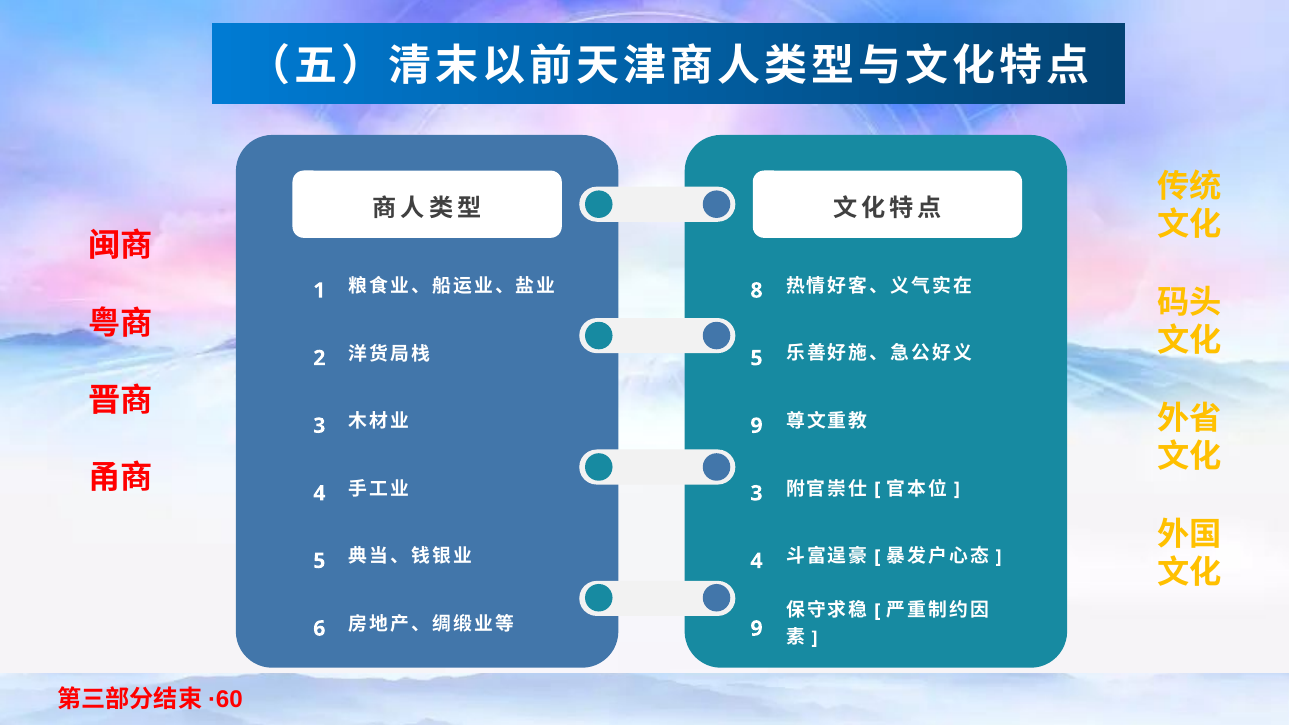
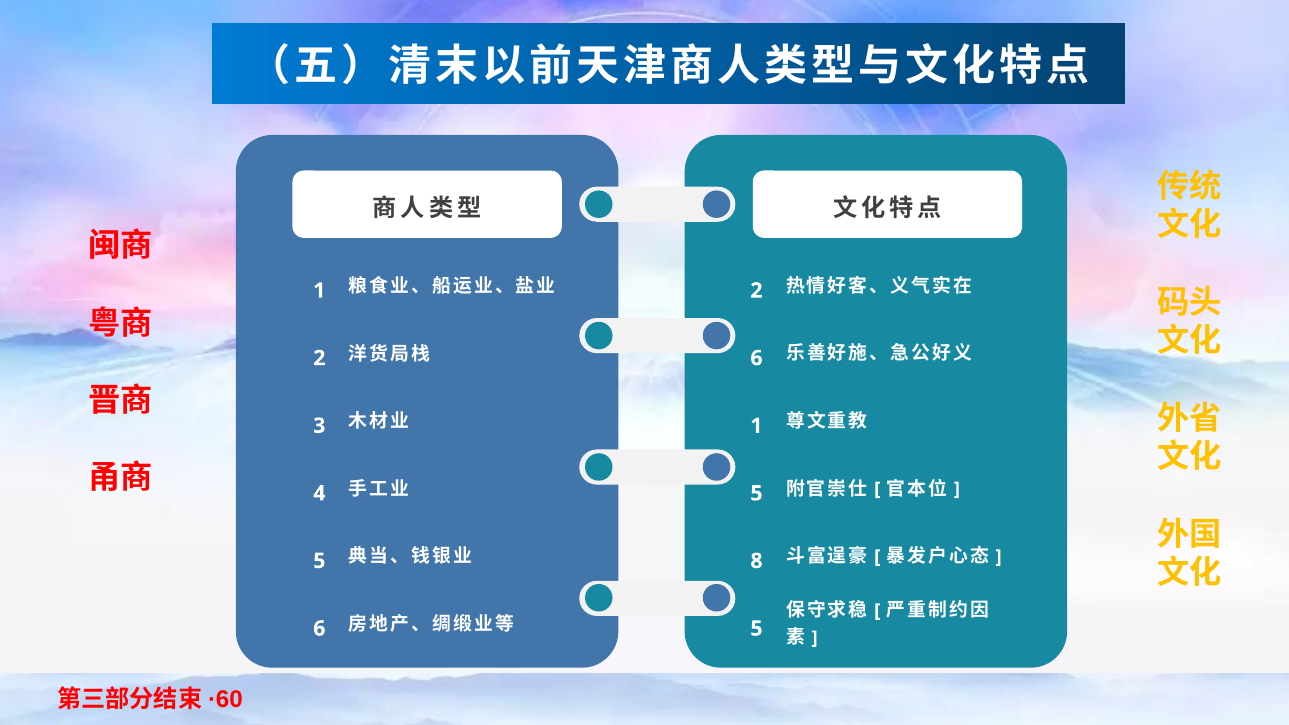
8: 8 -> 2 (757, 291)
5: 5 -> 6 (757, 358)
9: 9 -> 1 (757, 426)
3: 3 -> 5 (757, 493)
4: 4 -> 8 (757, 561)
9: 9 -> 5 (757, 629)
